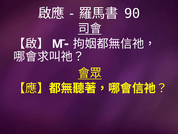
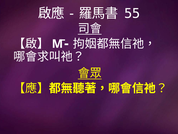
90: 90 -> 55 (132, 13)
